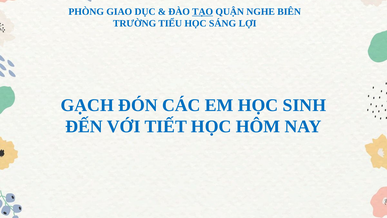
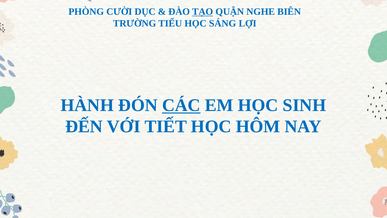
GIAO: GIAO -> CƯỜI (119, 12)
GẠCH: GẠCH -> HÀNH (87, 105)
CÁC underline: none -> present (181, 105)
